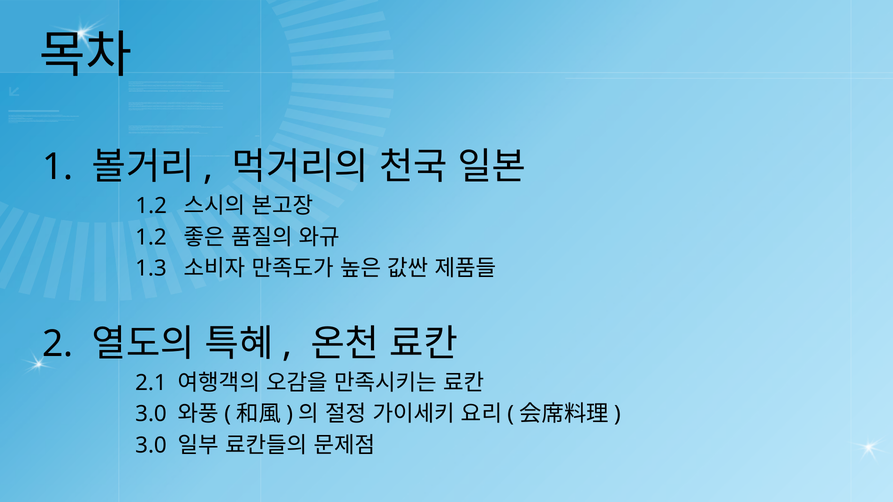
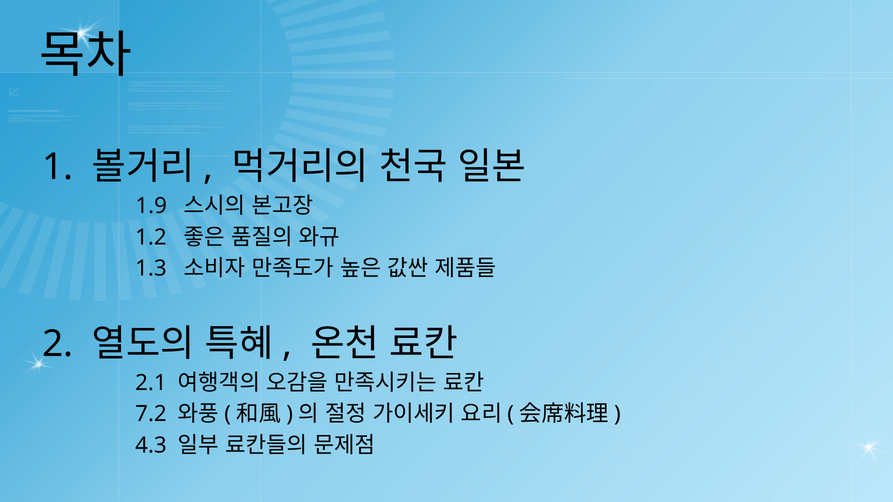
1.2: 1.2 -> 1.9 (151, 206)
3.0: 3.0 -> 7.2 (151, 414)
3.0: 3.0 -> 4.3 (151, 446)
